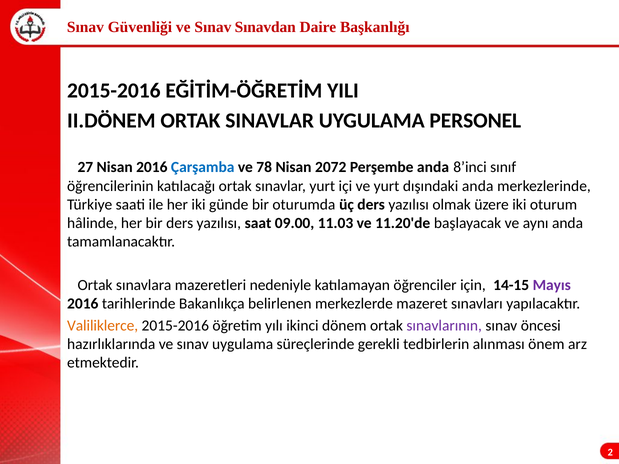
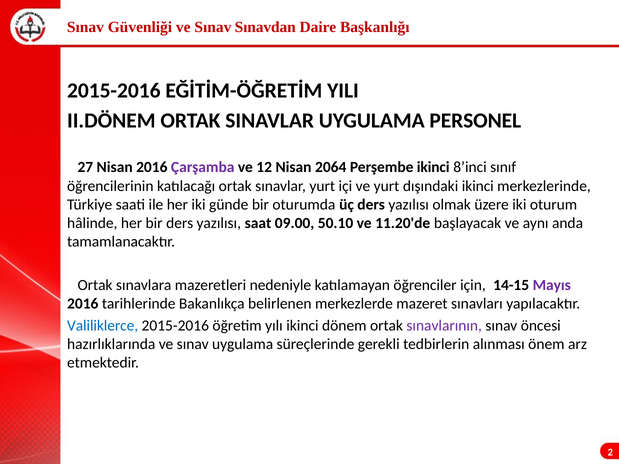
Çarşamba colour: blue -> purple (203, 167)
78: 78 -> 12 (264, 167)
2072: 2072 -> 2064 (331, 167)
Perşembe anda: anda -> ikinci (433, 167)
dışındaki anda: anda -> ikinci (478, 186)
11.03: 11.03 -> 50.10 (336, 223)
Valiliklerce colour: orange -> blue (103, 326)
